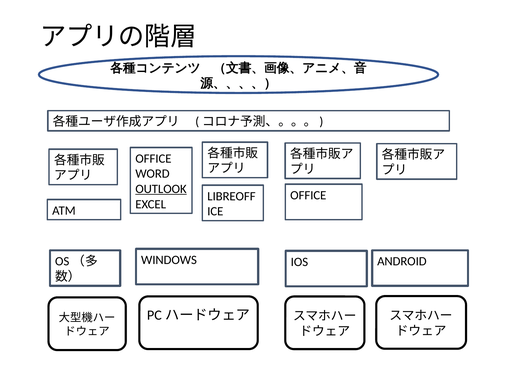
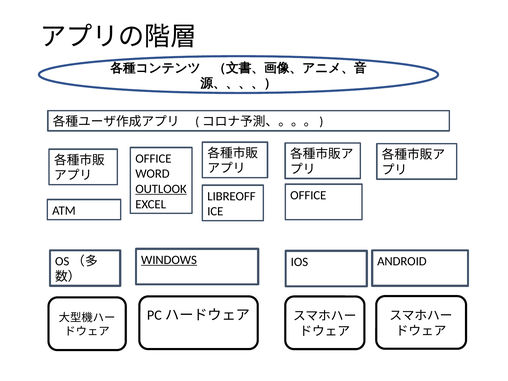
WINDOWS underline: none -> present (169, 260)
